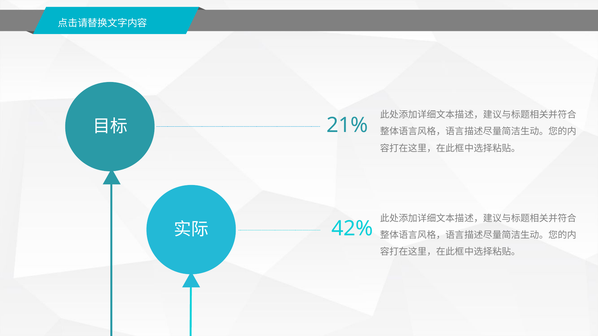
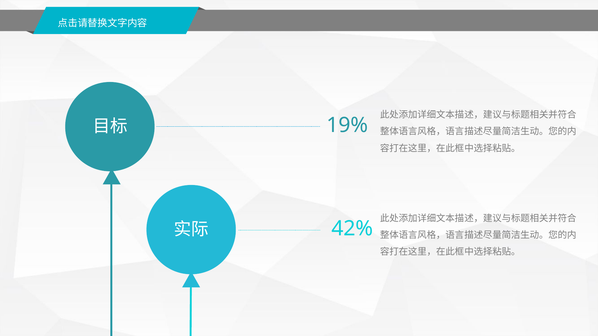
21%: 21% -> 19% (347, 125)
